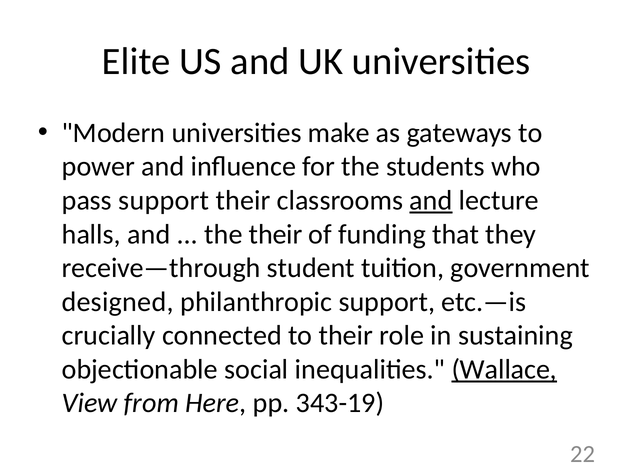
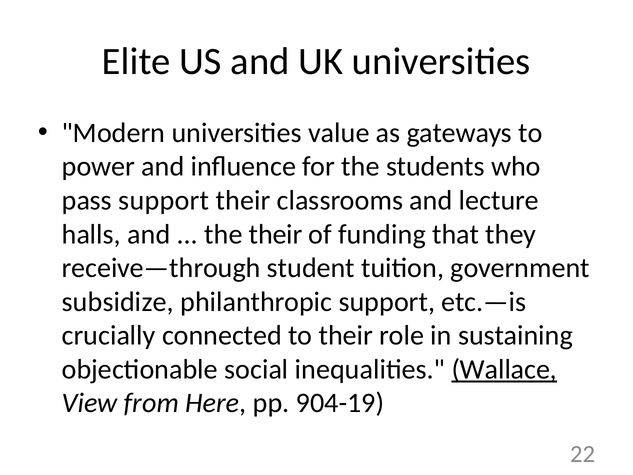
make: make -> value (339, 133)
and underline: present -> none (431, 200)
designed: designed -> subsidize (118, 302)
343-19: 343-19 -> 904-19 (340, 403)
